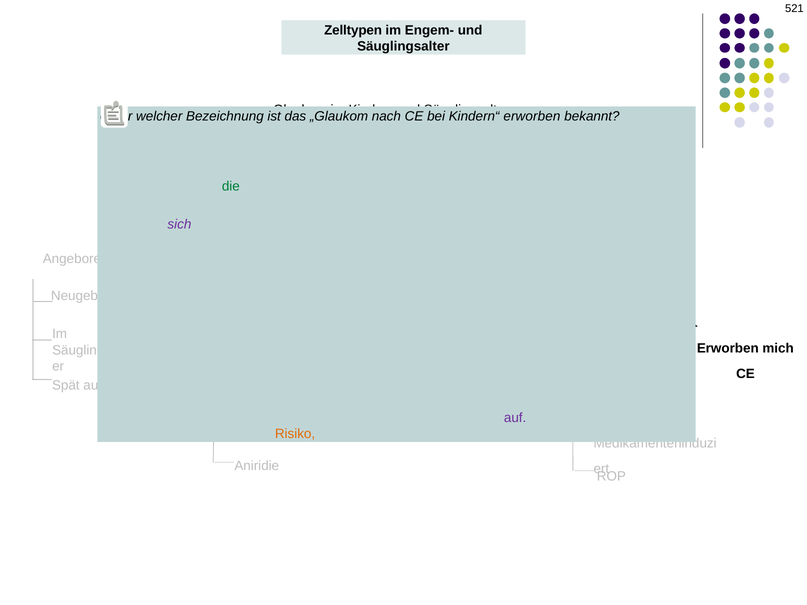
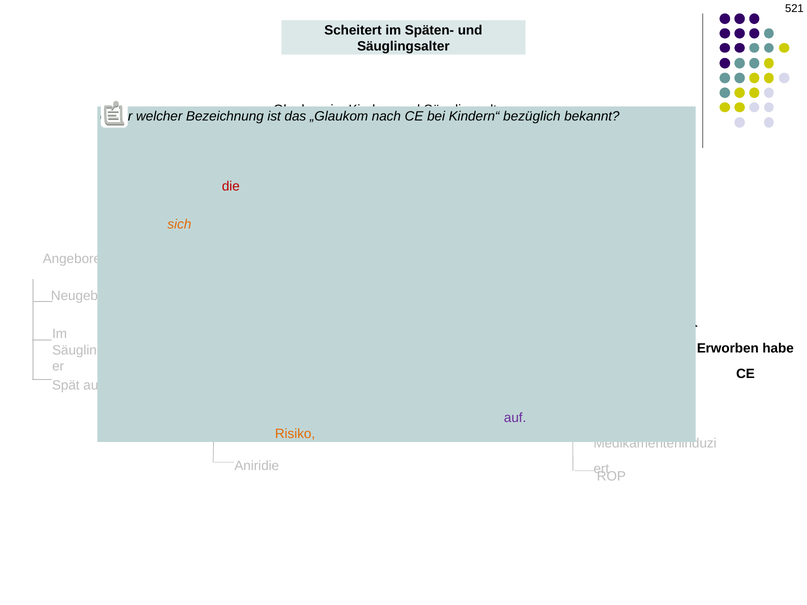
Zelltypen: Zelltypen -> Scheitert (353, 30)
Engem-: Engem- -> Späten- (429, 30)
erworben: erworben -> bezüglich (532, 117)
die colour: green -> red (231, 187)
sich colour: purple -> orange (179, 224)
mich: mich -> habe (778, 349)
